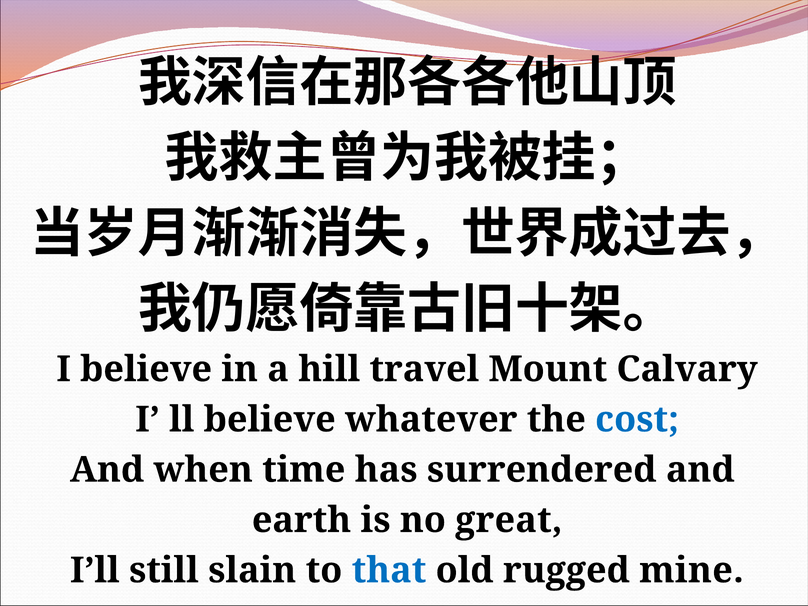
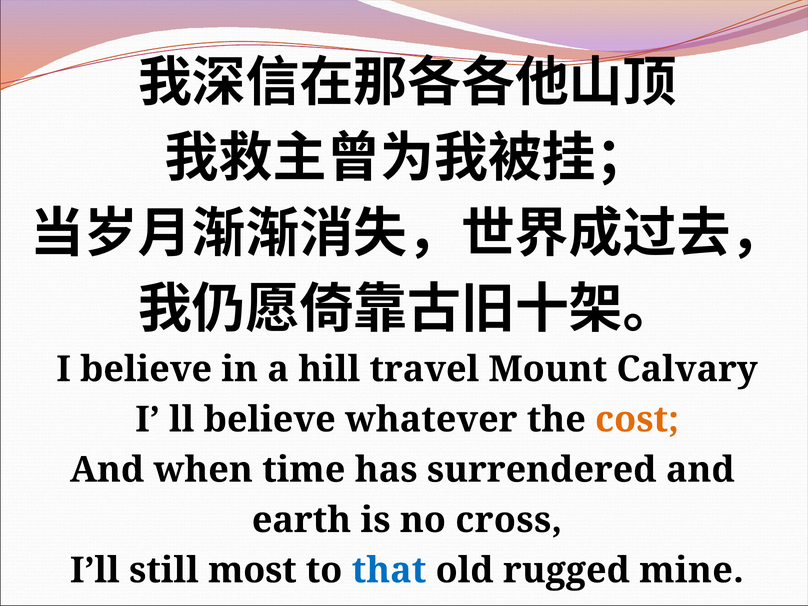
cost colour: blue -> orange (637, 420)
great: great -> cross (509, 520)
slain: slain -> most (252, 570)
